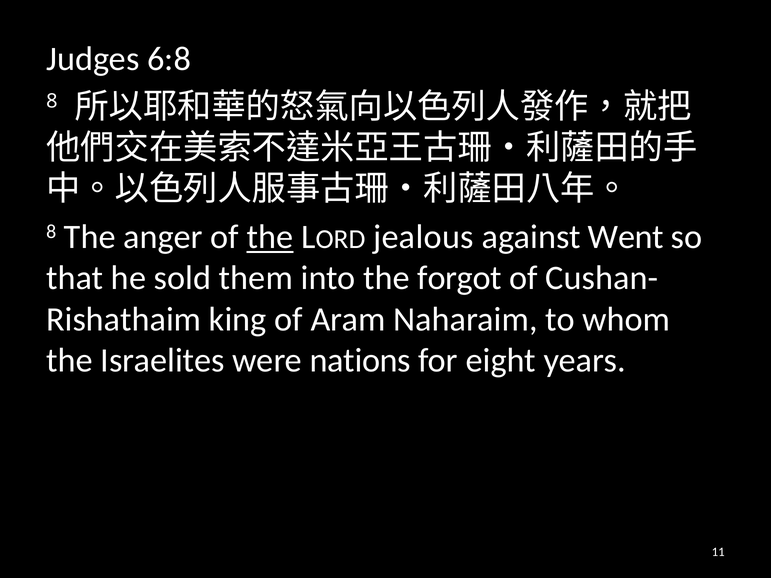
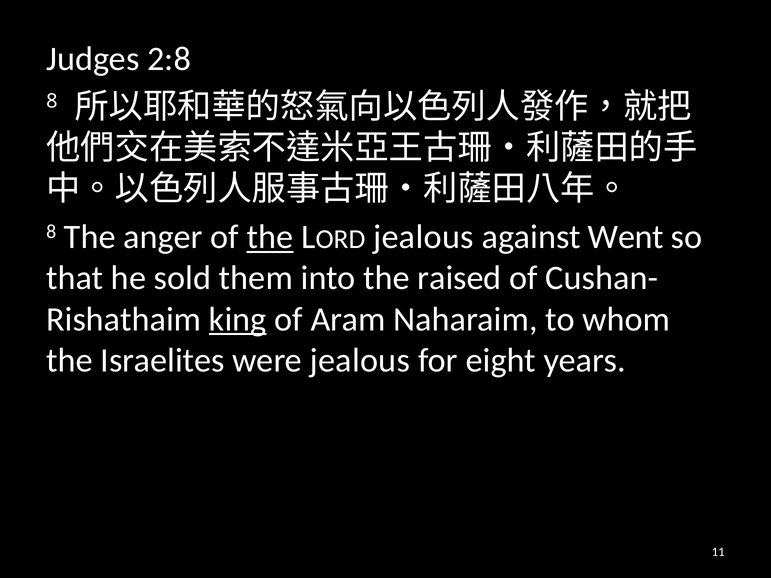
6:8: 6:8 -> 2:8 (169, 59)
forgot: forgot -> raised (459, 278)
king underline: none -> present (238, 319)
were nations: nations -> jealous (360, 361)
